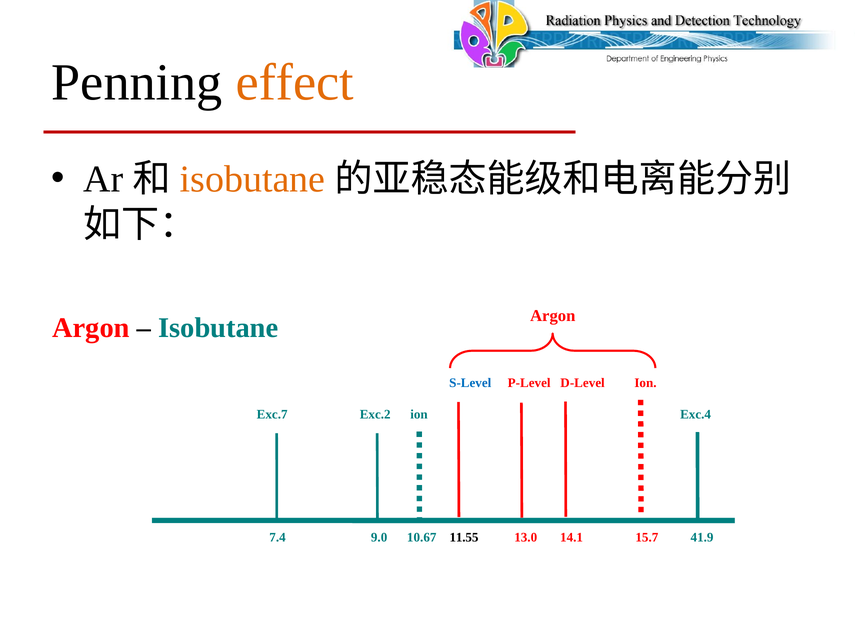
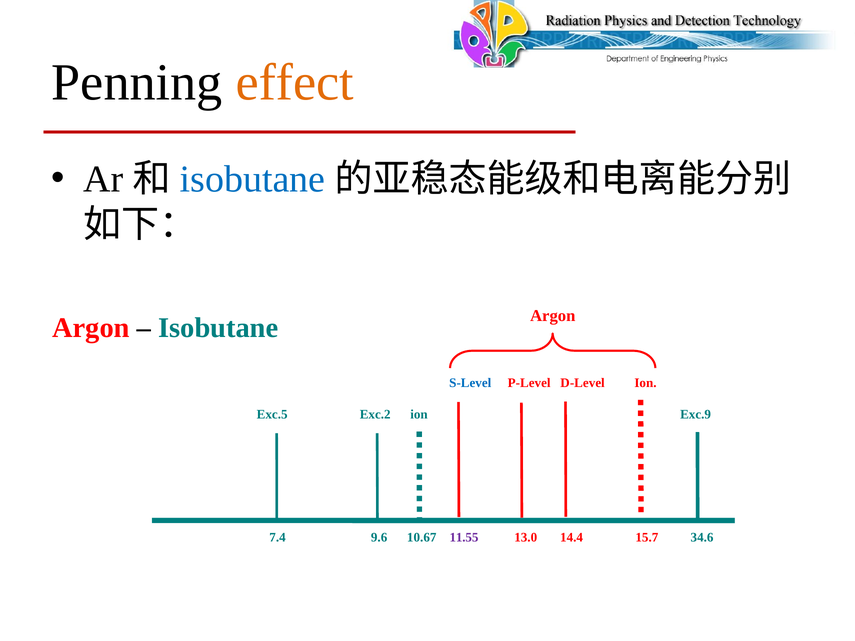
isobutane colour: orange -> blue (252, 179)
Exc.7: Exc.7 -> Exc.5 (272, 415)
Exc.4: Exc.4 -> Exc.9 (696, 415)
9.0: 9.0 -> 9.6 (379, 537)
11.55 colour: black -> purple (464, 537)
14.1: 14.1 -> 14.4 (572, 537)
41.9: 41.9 -> 34.6 (702, 537)
